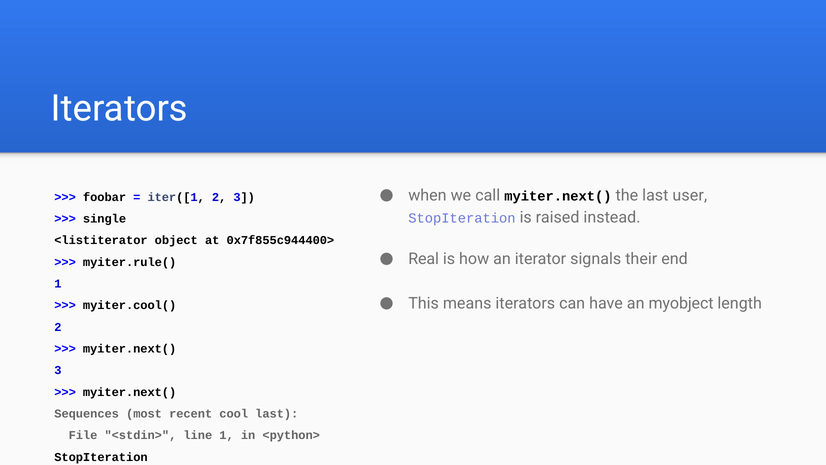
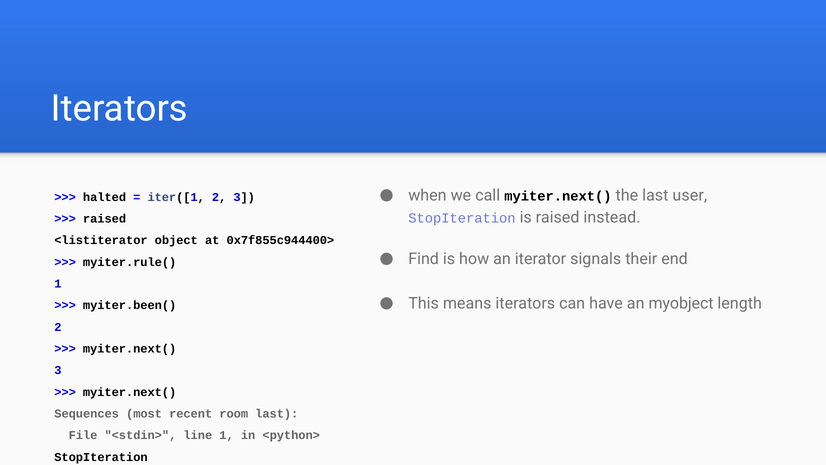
foobar: foobar -> halted (105, 197)
single: single -> raised (105, 219)
Real: Real -> Find (424, 259)
myiter.cool(: myiter.cool( -> myiter.been( (130, 305)
cool: cool -> room (234, 413)
